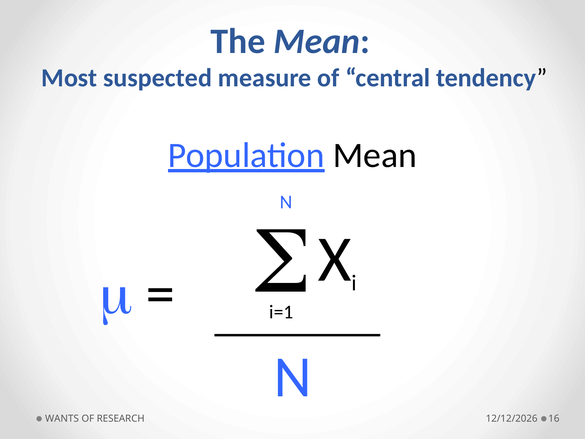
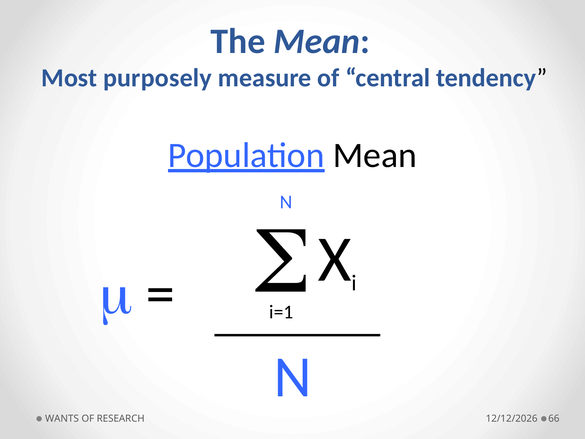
suspected: suspected -> purposely (157, 78)
16: 16 -> 66 (554, 418)
